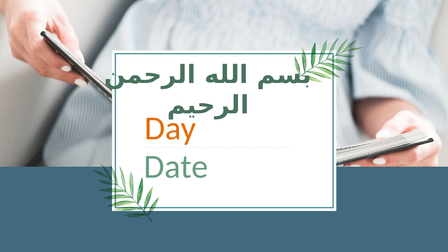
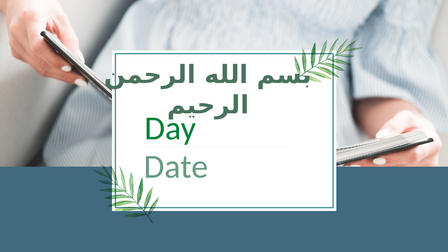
Day colour: orange -> green (170, 128)
